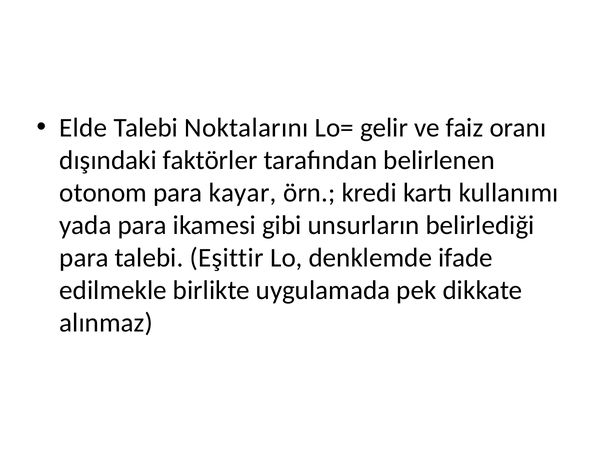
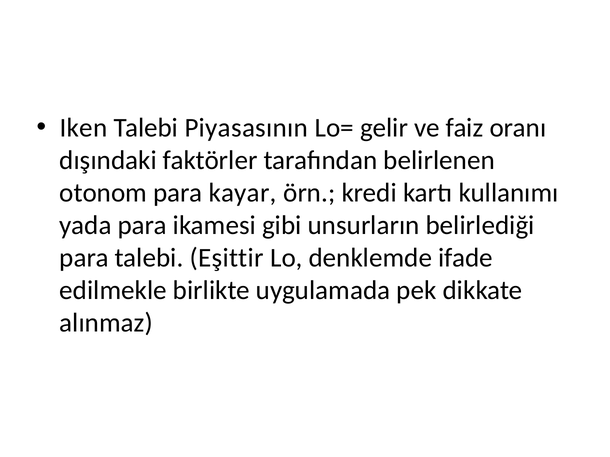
Elde: Elde -> Iken (83, 128)
Noktalarını: Noktalarını -> Piyasasının (246, 128)
